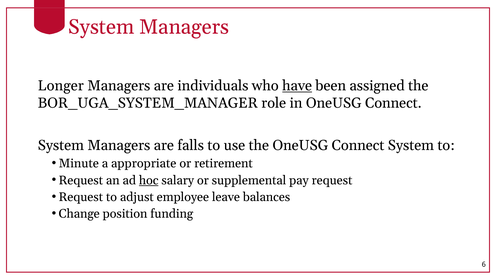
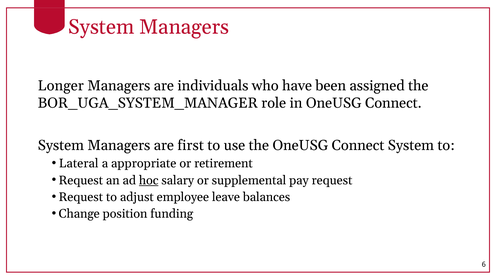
have underline: present -> none (297, 86)
falls: falls -> first (191, 146)
Minute: Minute -> Lateral (79, 163)
